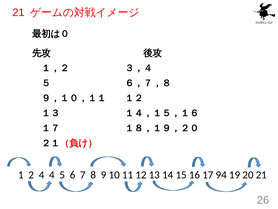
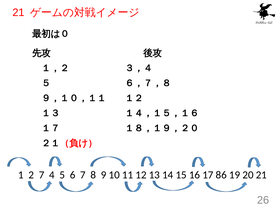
2 4: 4 -> 7 (42, 174)
94: 94 -> 86 (221, 174)
